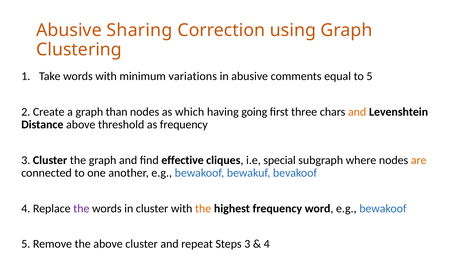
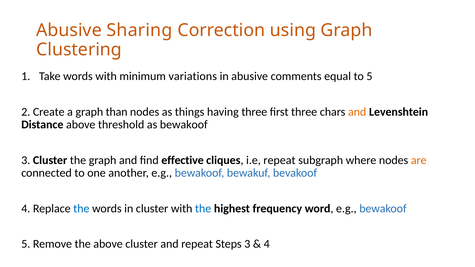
which: which -> things (190, 112)
having going: going -> three (254, 112)
as frequency: frequency -> bewakoof (184, 125)
i.e special: special -> repeat (279, 160)
the colour: purple -> blue (81, 209)
the colour: orange -> blue (203, 209)
